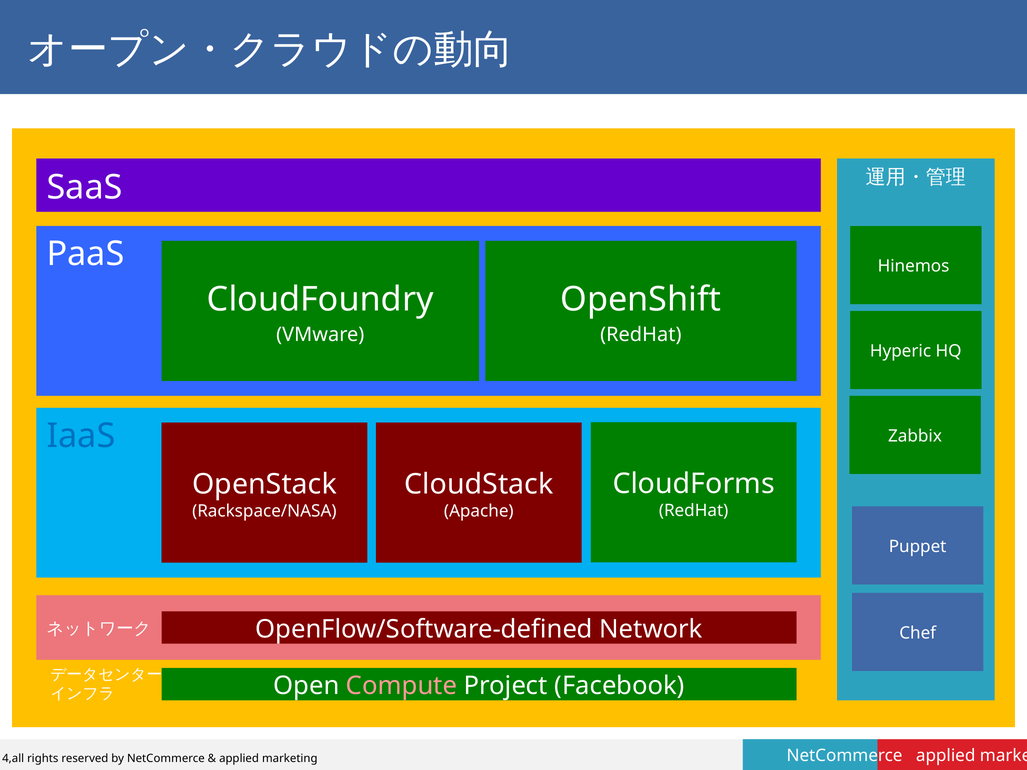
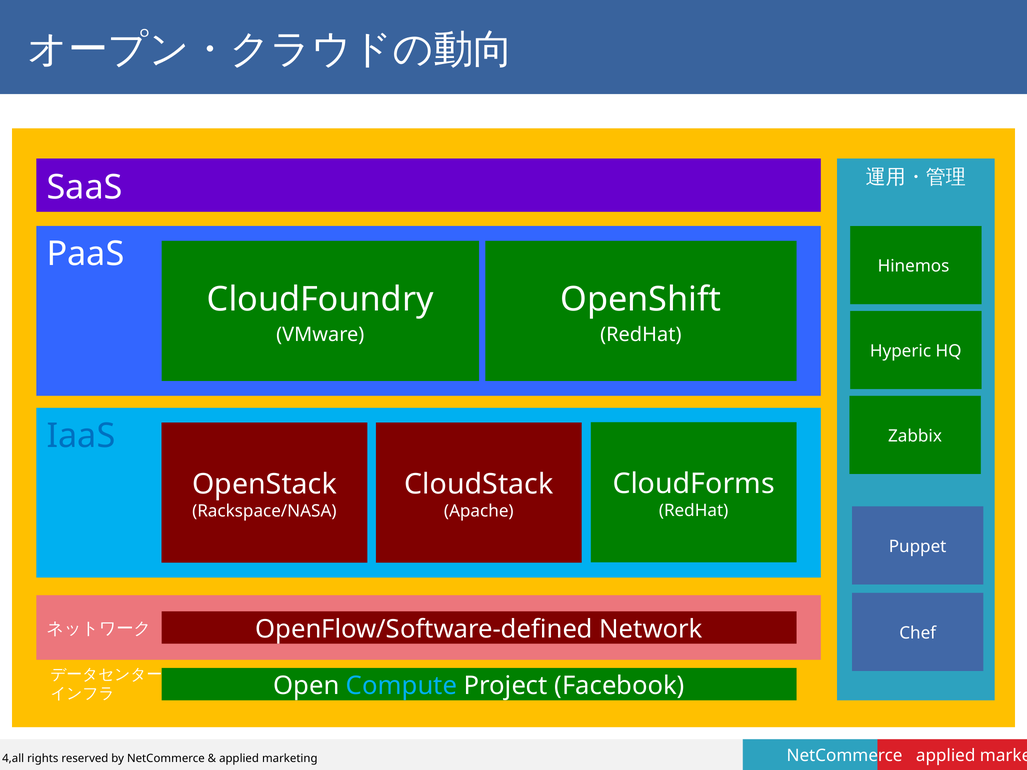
Compute colour: pink -> light blue (402, 686)
